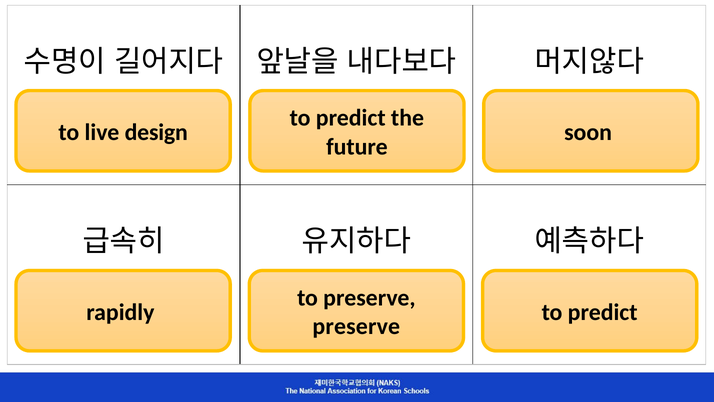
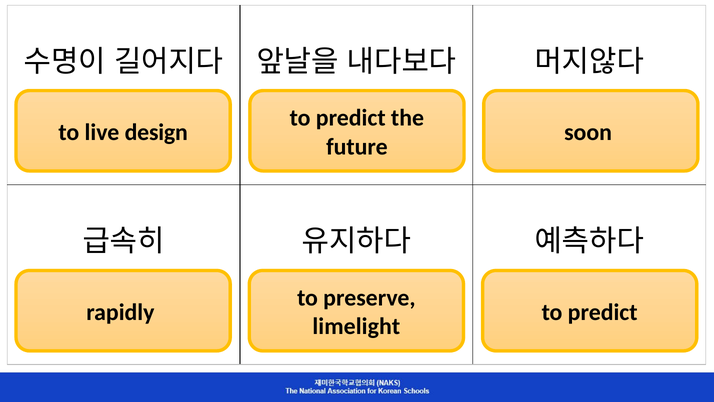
preserve: preserve -> limelight (356, 326)
